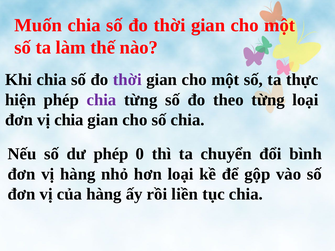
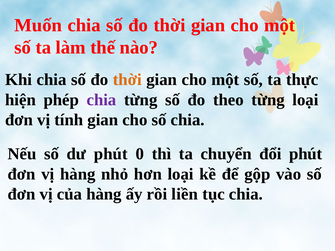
thời colour: purple -> orange (127, 80)
vị chia: chia -> tính (69, 120)
dư phép: phép -> phút (111, 154)
đổi bình: bình -> phút (306, 154)
